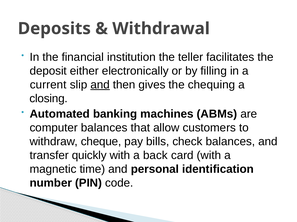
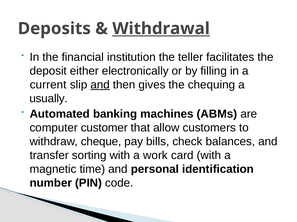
Withdrawal underline: none -> present (161, 29)
closing: closing -> usually (49, 99)
computer balances: balances -> customer (104, 128)
quickly: quickly -> sorting (89, 156)
back: back -> work (155, 156)
